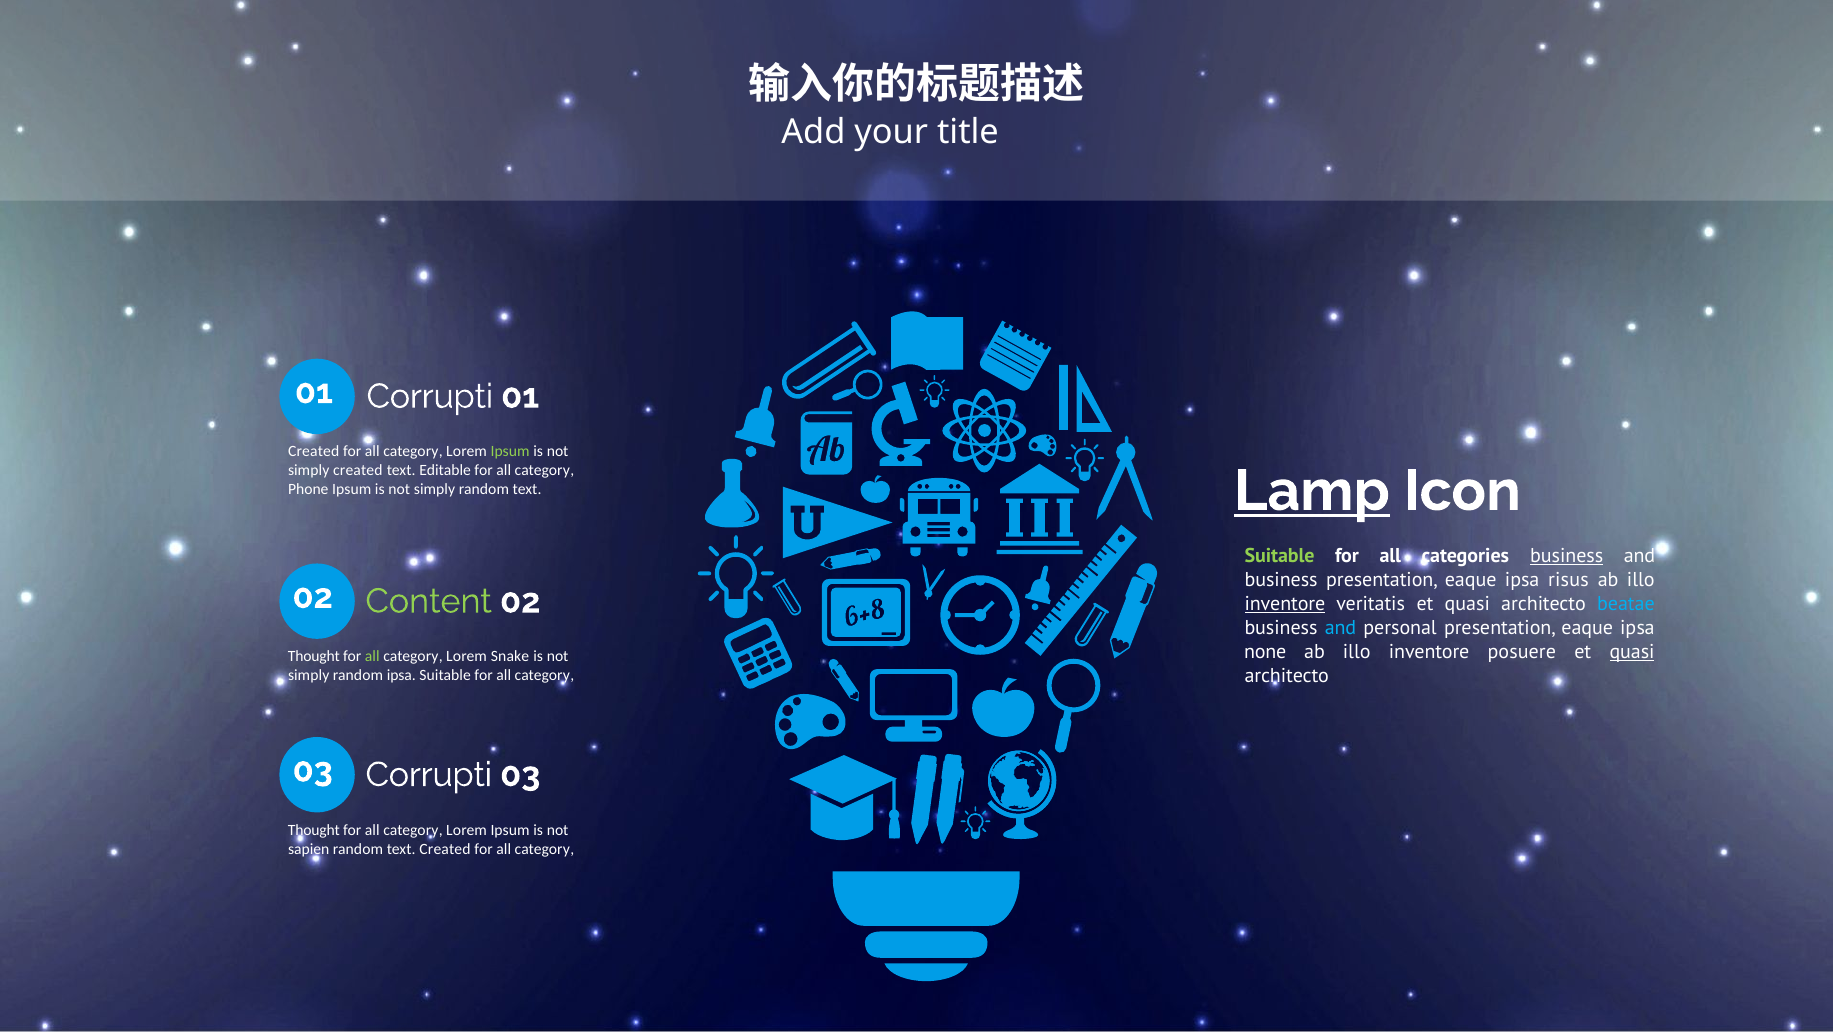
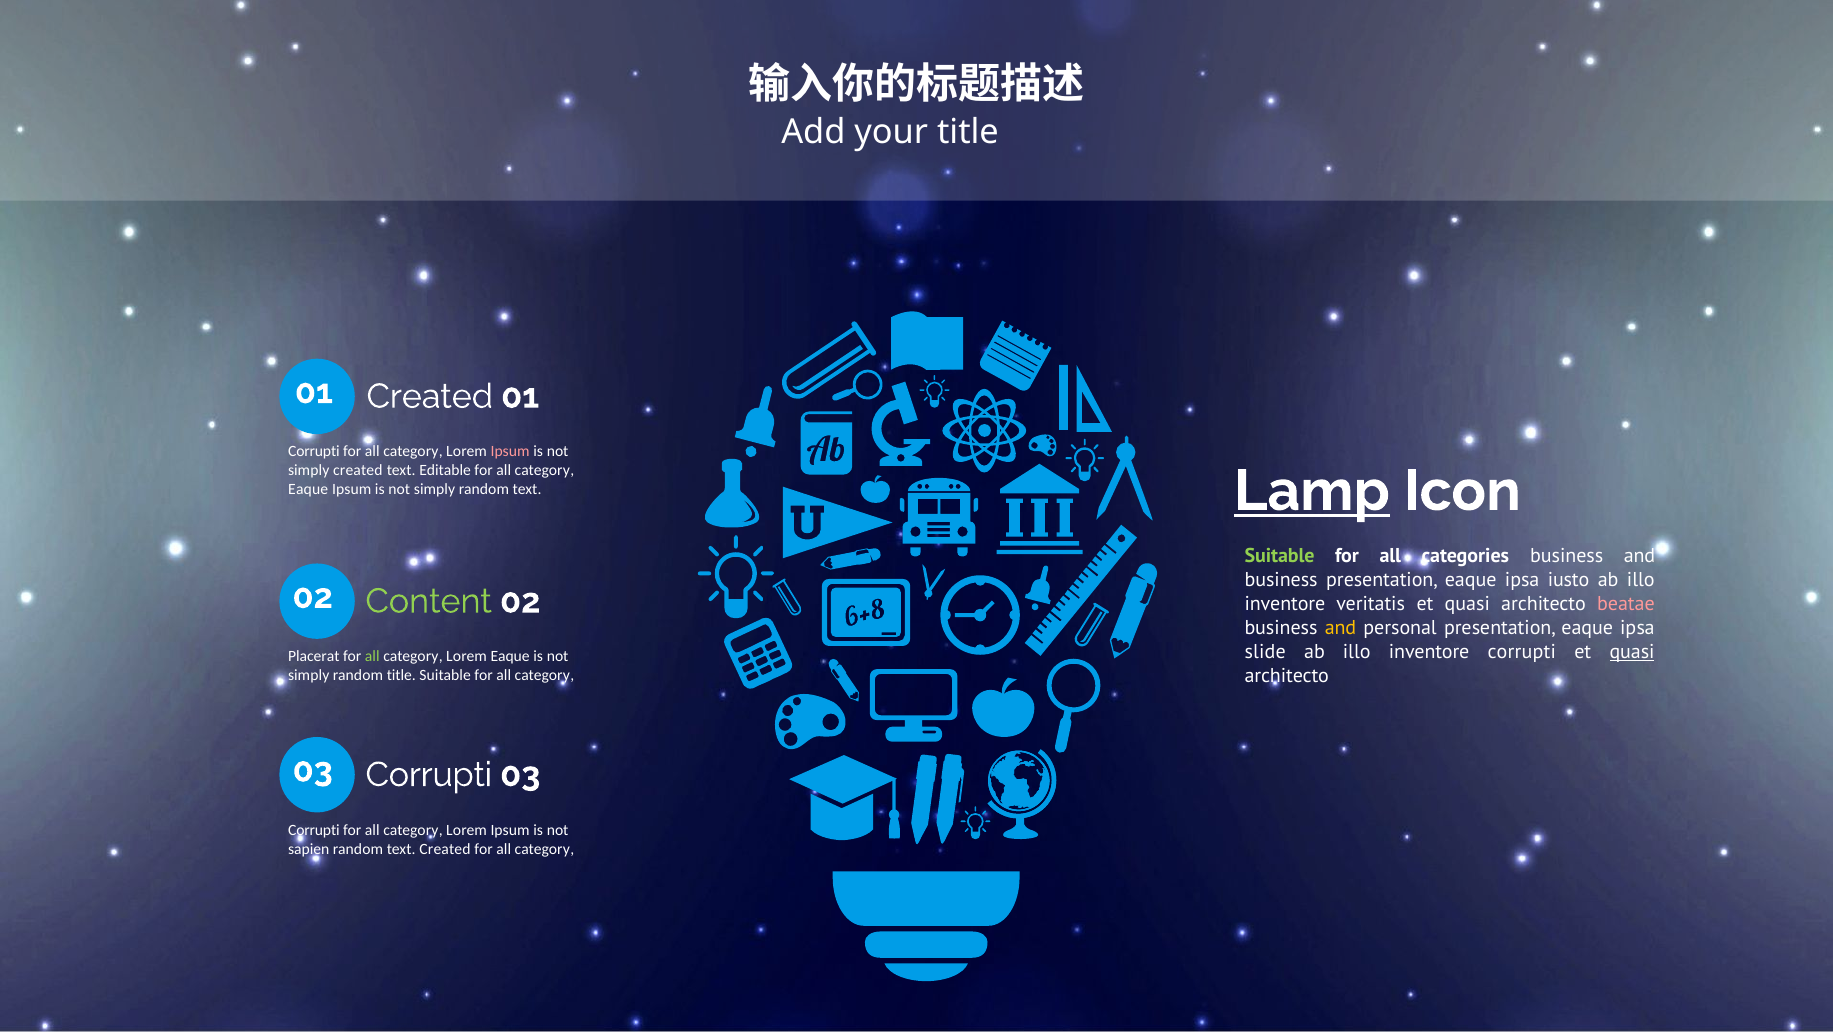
01 Corrupti: Corrupti -> Created (430, 396)
Created: Created -> Corrupti (314, 452)
Ipsum colour: light green -> pink (510, 452)
Phone: Phone -> Eaque (308, 489)
business underline: present -> none (1567, 556)
risus: risus -> iusto (1569, 580)
inventore underline: present -> none (1285, 604)
beatae colour: light blue -> pink (1626, 604)
and colour: light blue -> yellow (1341, 628)
none: none -> slide (1265, 652)
inventore posuere: posuere -> corrupti (1522, 652)
Thought: Thought -> Placerat (314, 656)
Lorem Snake: Snake -> Eaque (510, 656)
random ipsa: ipsa -> title (401, 675)
Thought: Thought -> Corrupti (314, 830)
